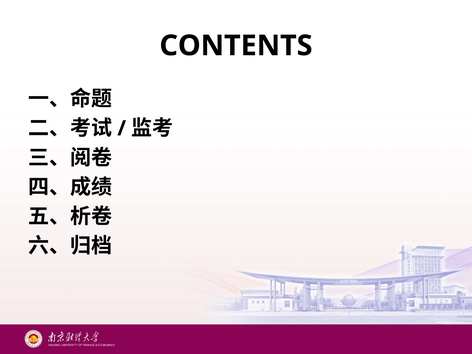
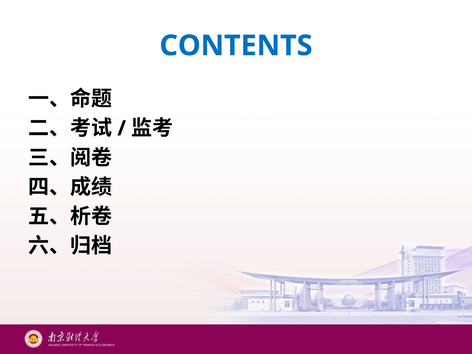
CONTENTS colour: black -> blue (236, 46)
